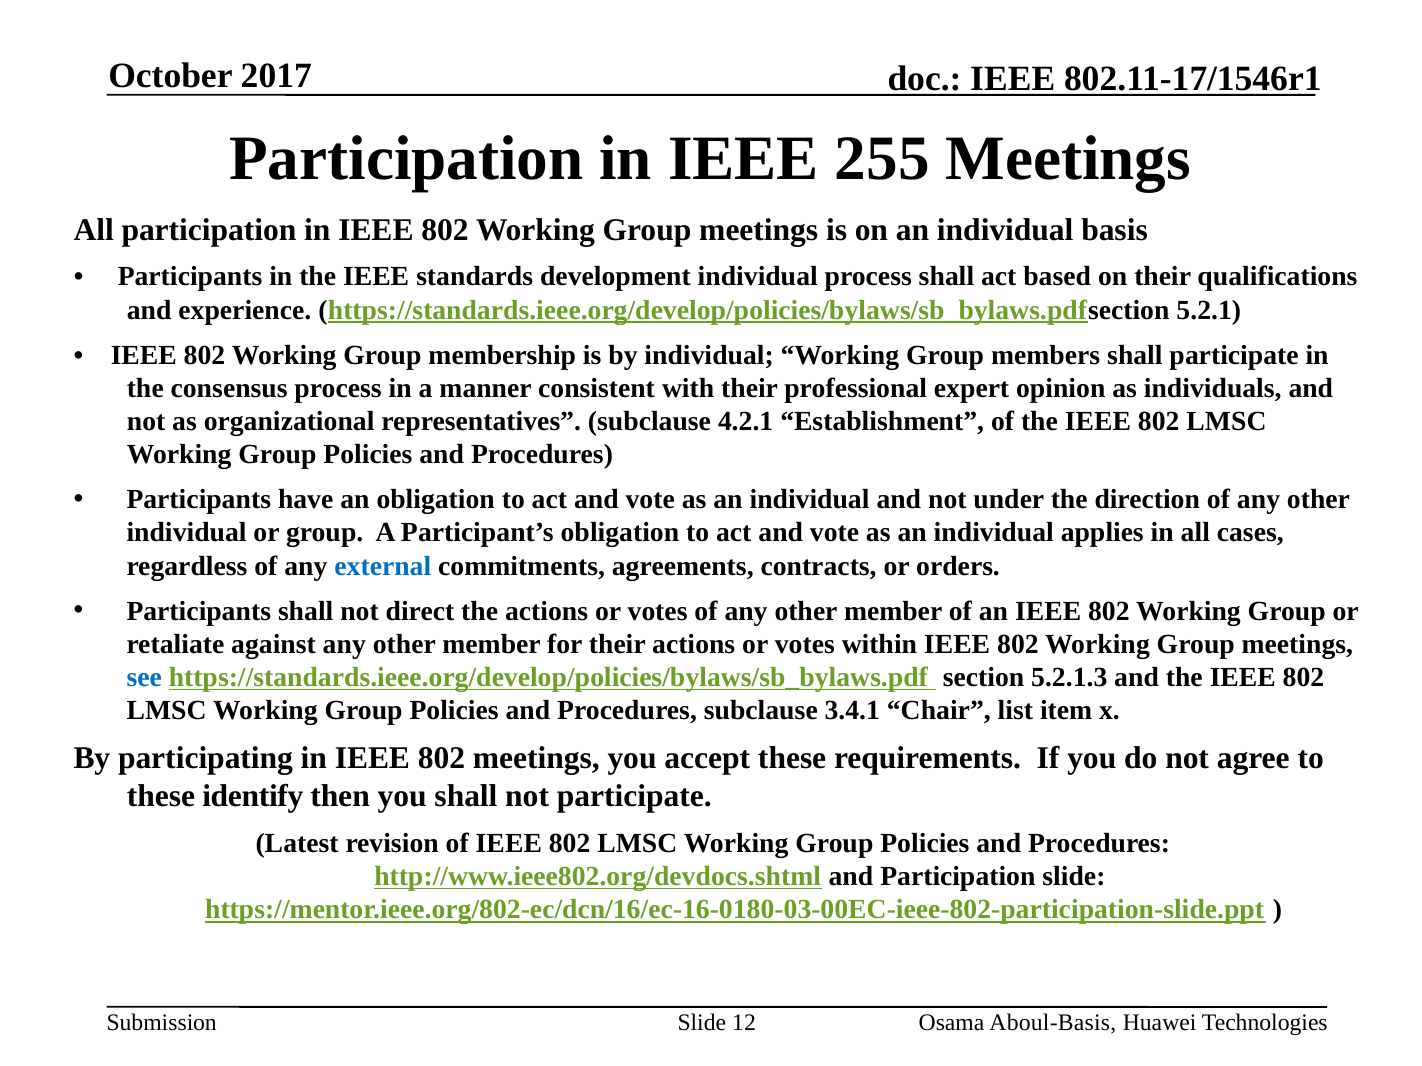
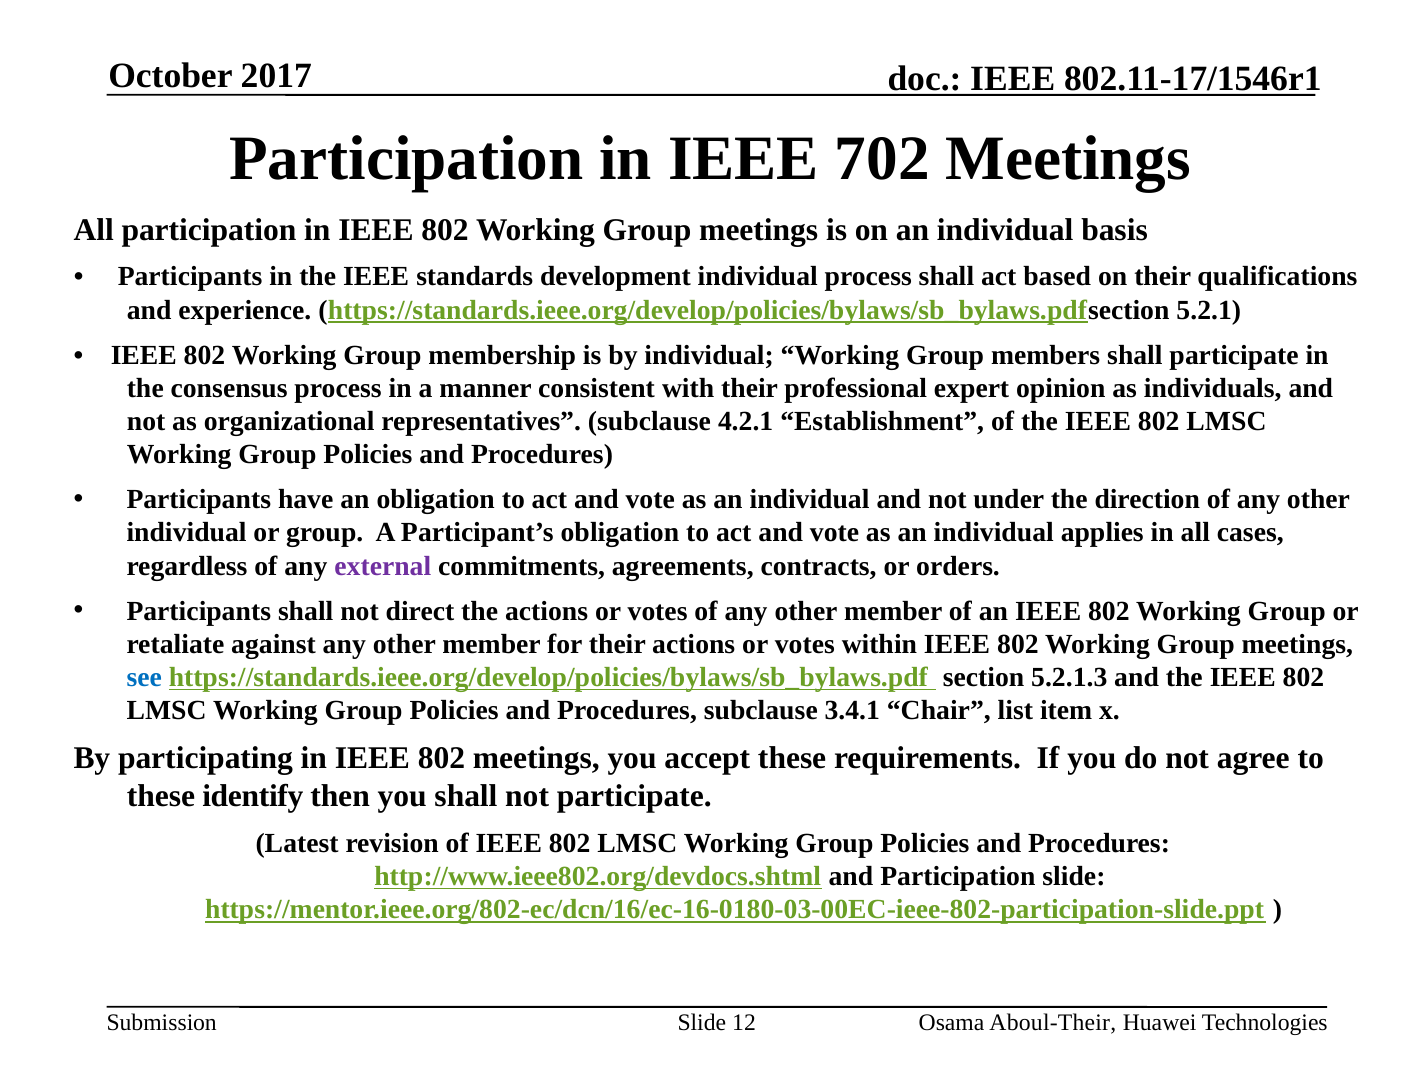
255: 255 -> 702 (882, 158)
external colour: blue -> purple (383, 566)
Aboul-Basis: Aboul-Basis -> Aboul-Their (1053, 1023)
